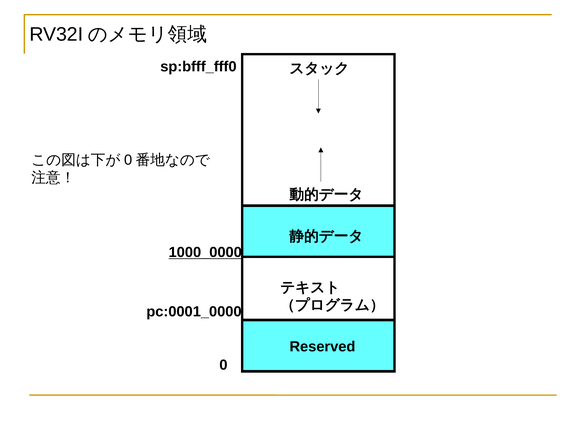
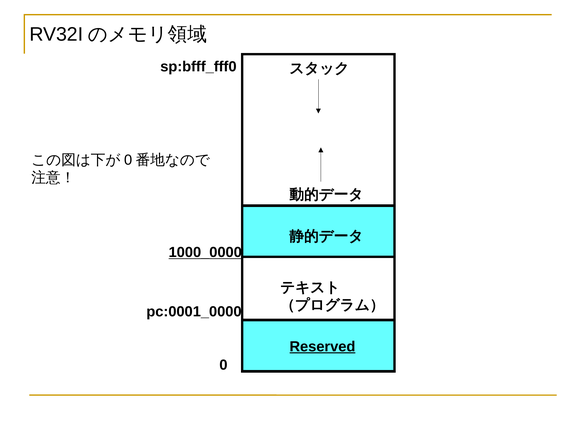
Reserved underline: none -> present (322, 347)
